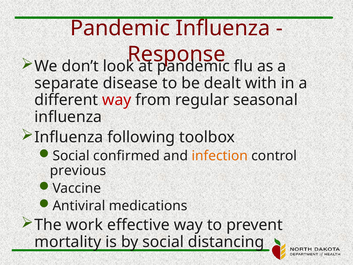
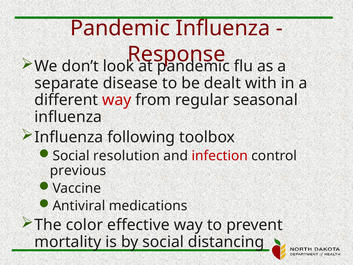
confirmed: confirmed -> resolution (127, 156)
infection colour: orange -> red (220, 156)
work: work -> color (84, 225)
